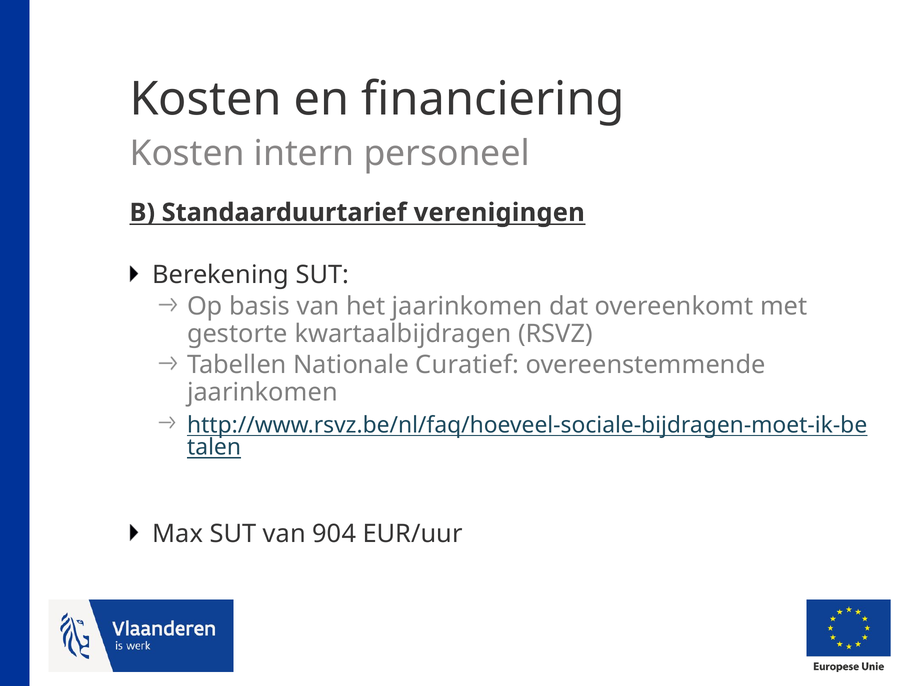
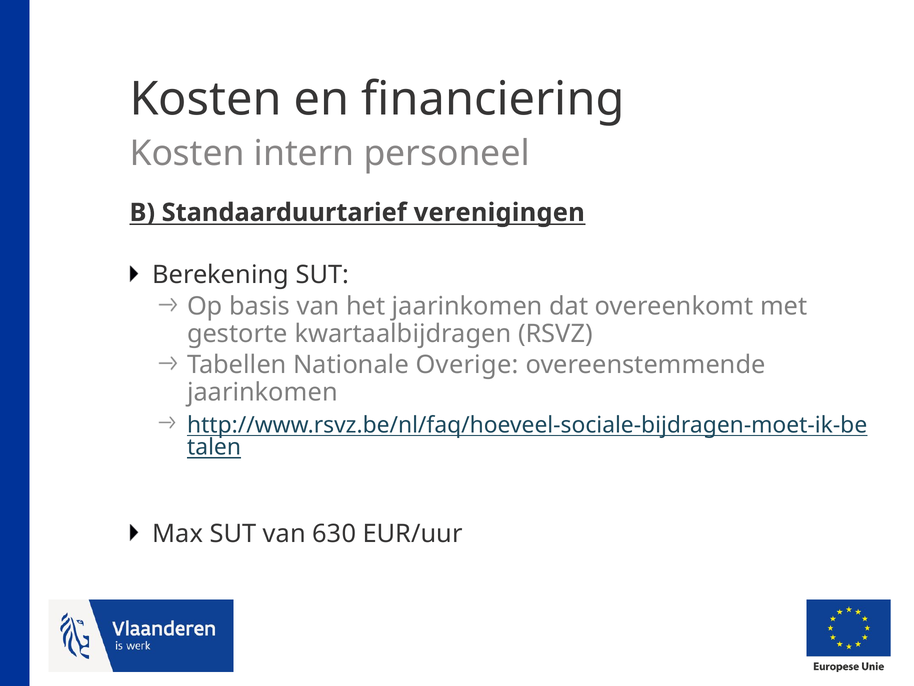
Curatief: Curatief -> Overige (467, 365)
904: 904 -> 630 (334, 534)
